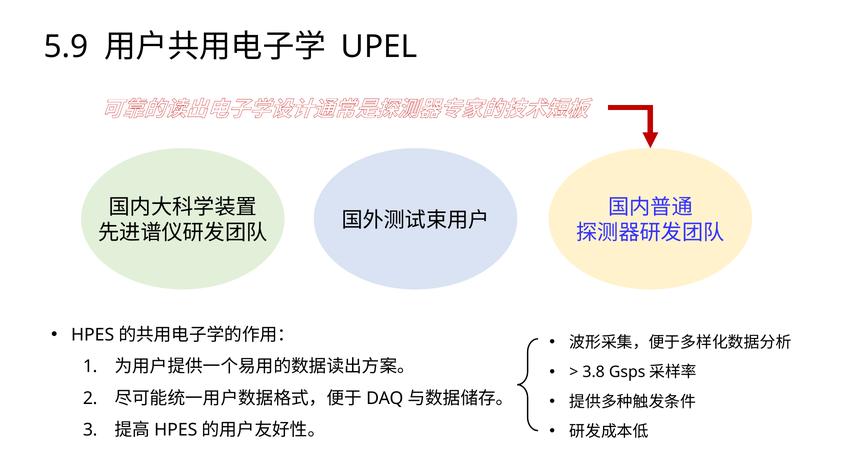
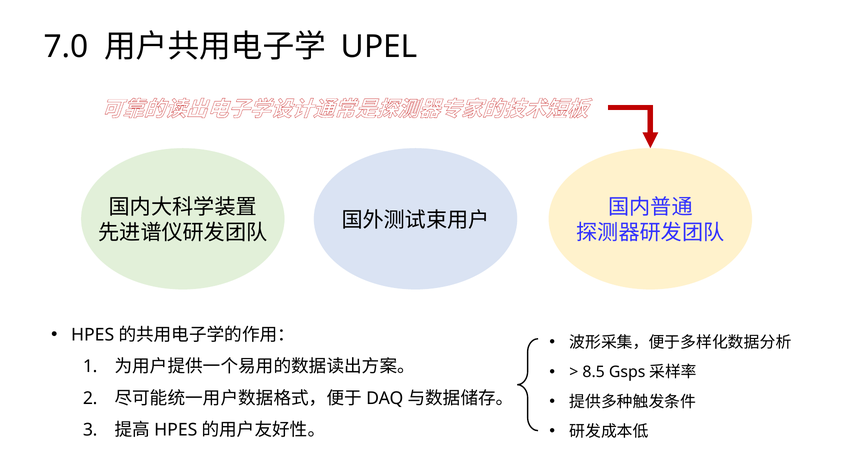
5.9: 5.9 -> 7.0 (66, 47)
3.8: 3.8 -> 8.5 (594, 372)
